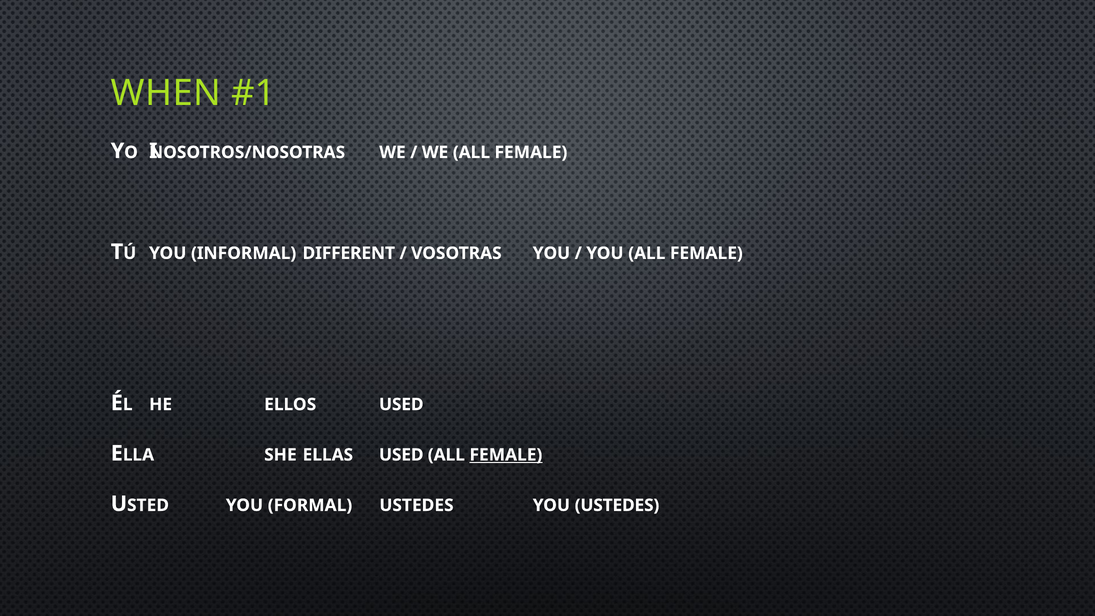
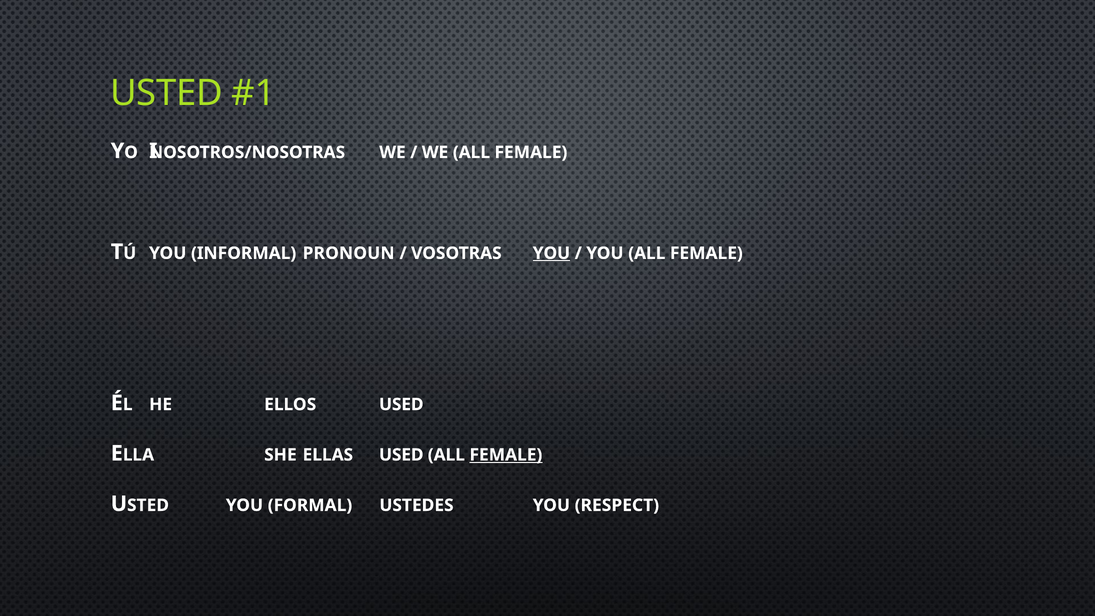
WHEN: WHEN -> USTED (166, 93)
DIFFERENT: DIFFERENT -> PRONOUN (349, 253)
YOU underline: none -> present (551, 253)
YOU USTEDES: USTEDES -> RESPECT (617, 505)
